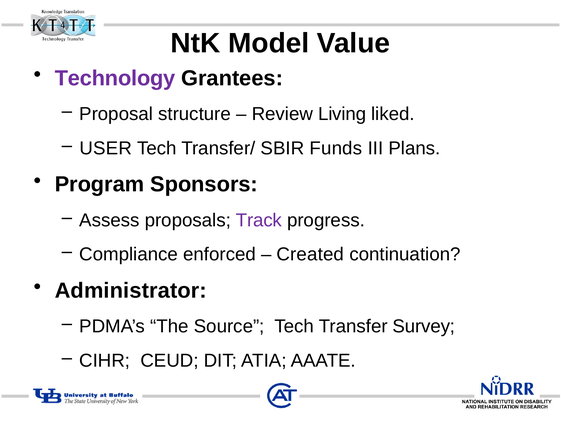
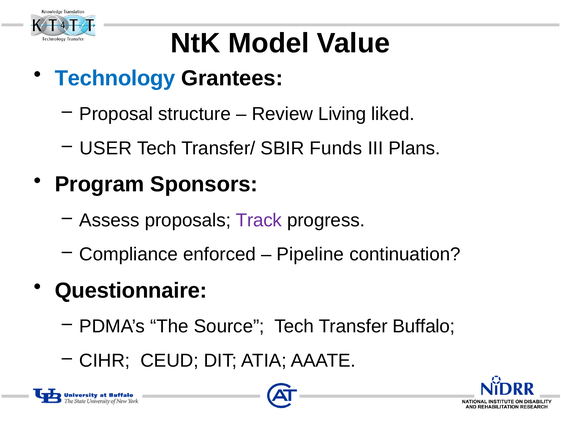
Technology colour: purple -> blue (115, 78)
Created: Created -> Pipeline (310, 254)
Administrator: Administrator -> Questionnaire (131, 290)
Survey: Survey -> Buffalo (424, 326)
